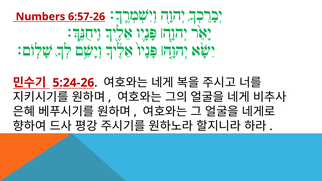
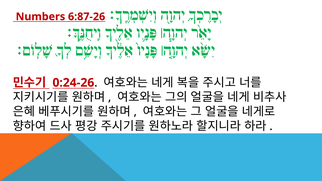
6:57-26: 6:57-26 -> 6:87-26 (87, 17)
5:24-26: 5:24-26 -> 0:24-26 (73, 83)
